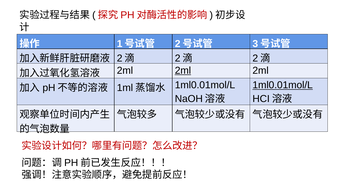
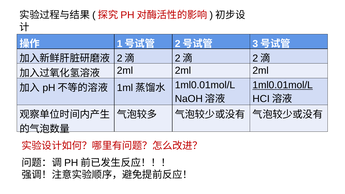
2ml underline: present -> none (183, 71)
